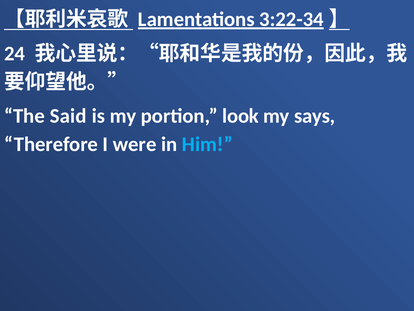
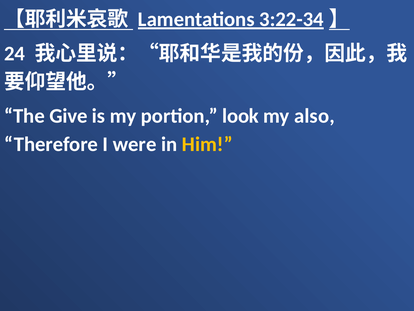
Said: Said -> Give (68, 116)
says: says -> also (314, 116)
Him colour: light blue -> yellow (207, 144)
